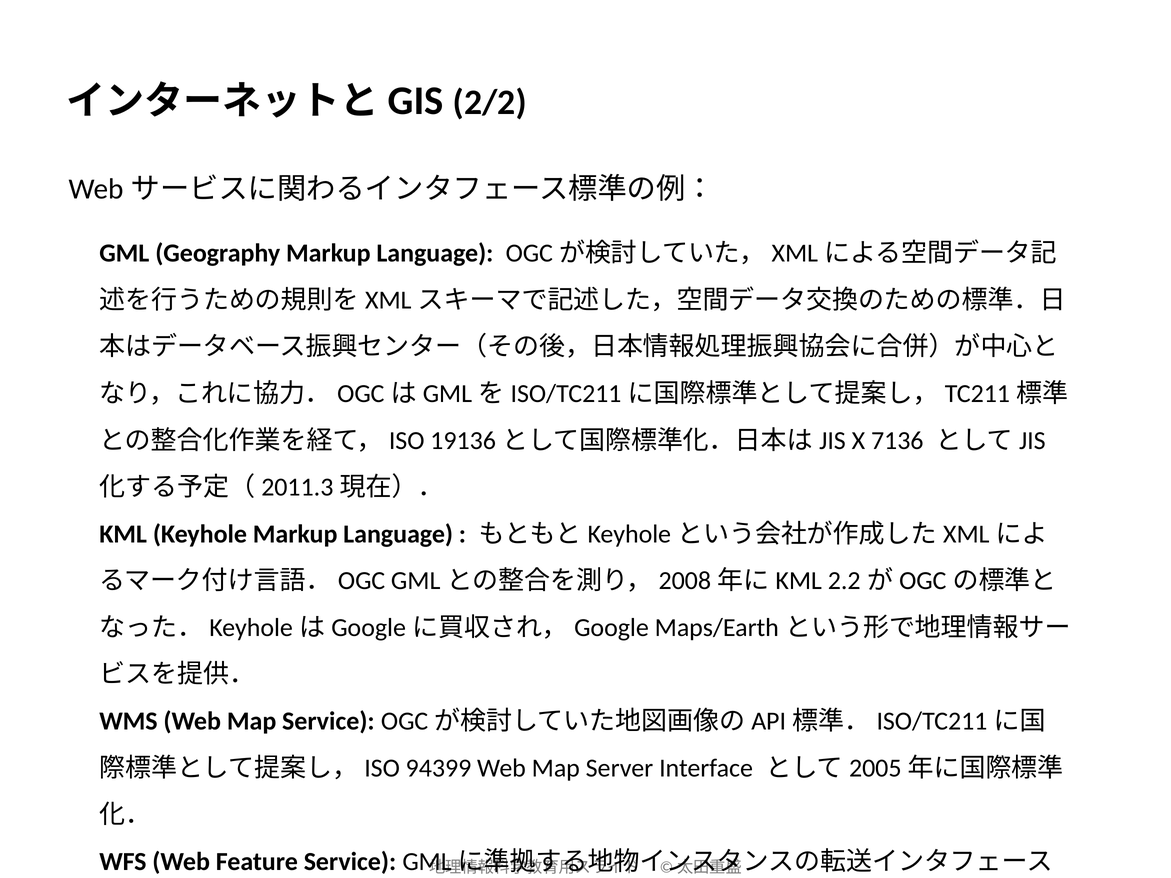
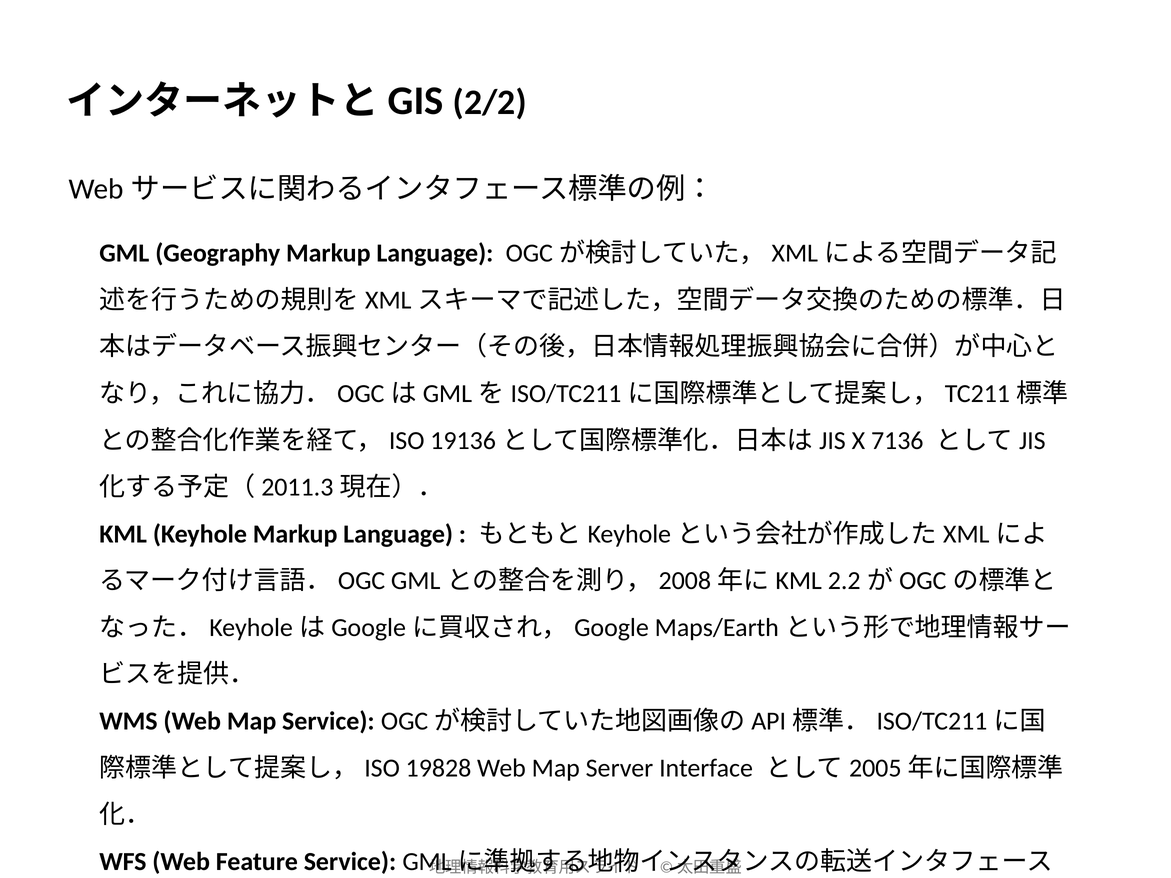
94399: 94399 -> 19828 (438, 768)
